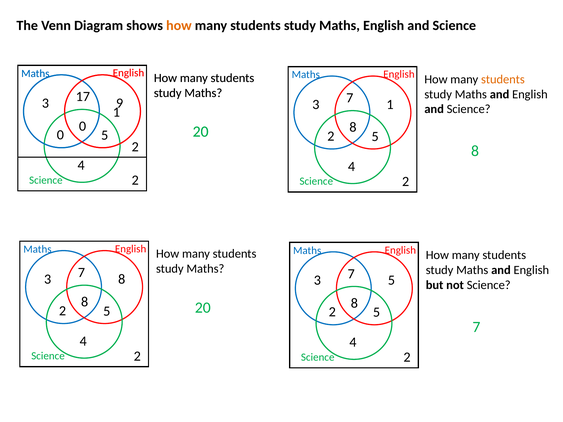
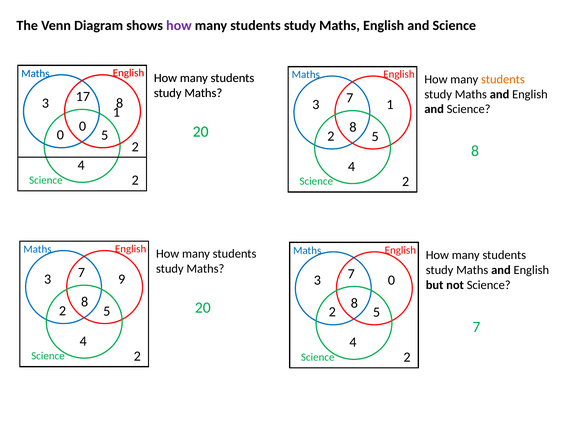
how colour: orange -> purple (179, 26)
3 9: 9 -> 8 (120, 103)
3 8: 8 -> 9 (122, 279)
3 5: 5 -> 0 (391, 281)
